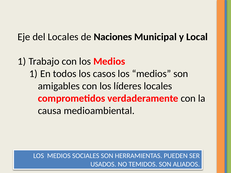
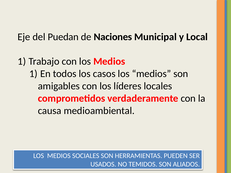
del Locales: Locales -> Puedan (63, 37)
